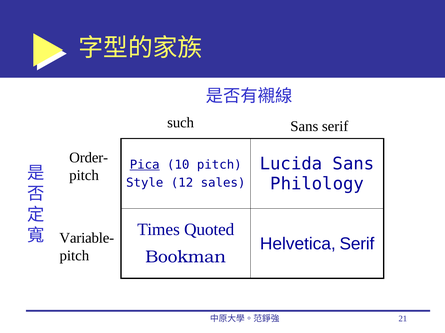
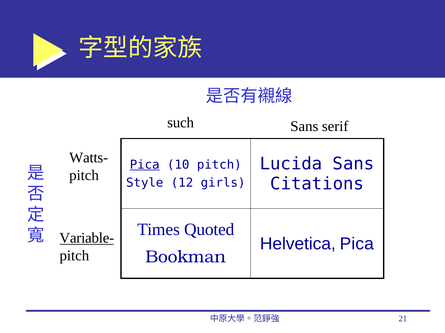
Order-: Order- -> Watts- (89, 158)
Philology: Philology -> Citations (317, 184)
sales: sales -> girls (223, 183)
Variable- underline: none -> present (87, 239)
Helvetica Serif: Serif -> Pica (357, 244)
